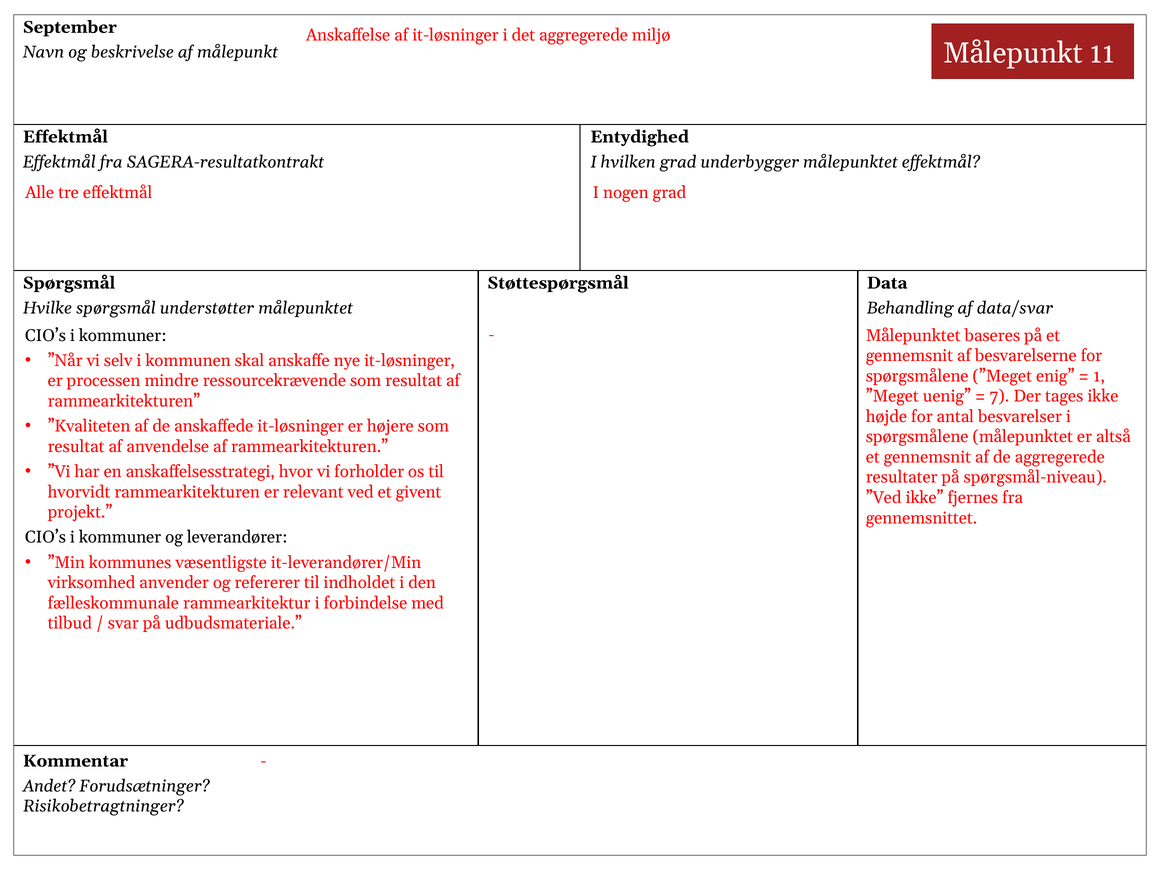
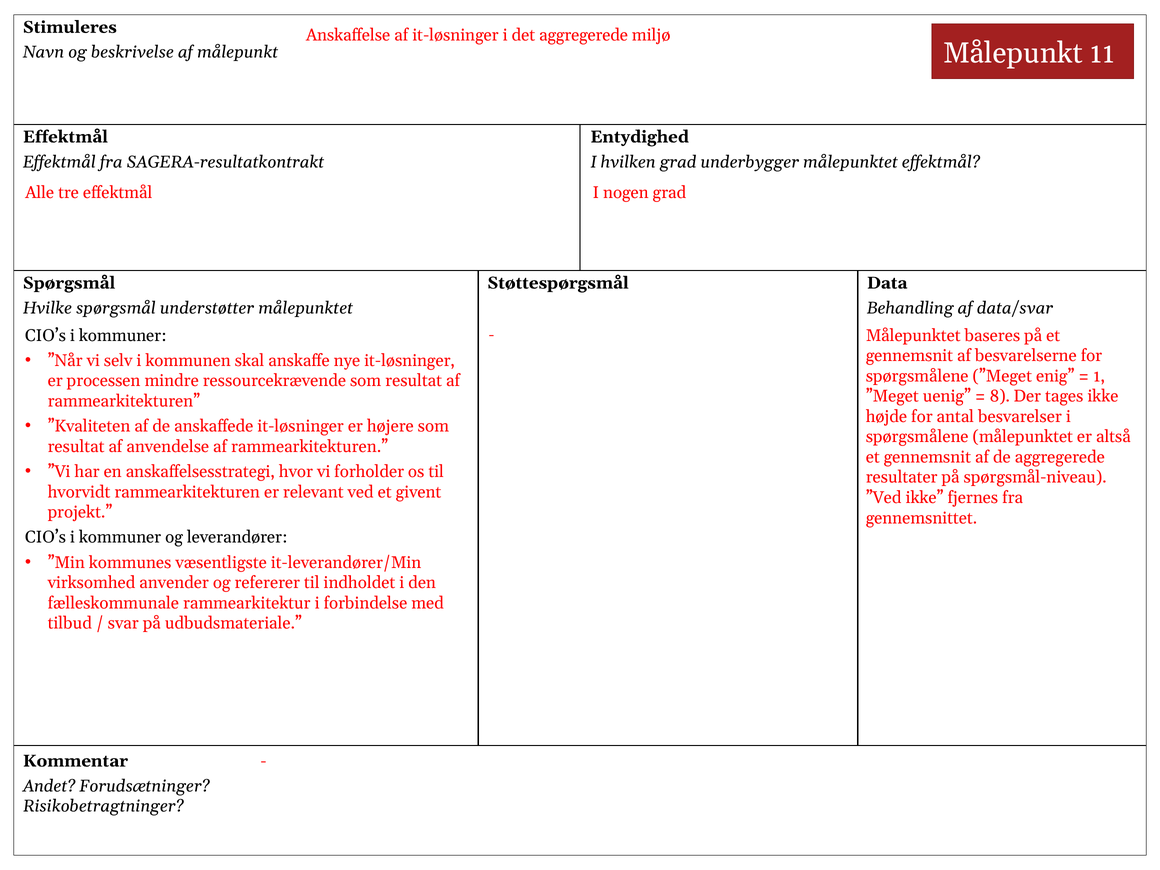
September: September -> Stimuleres (70, 27)
7: 7 -> 8 (1000, 396)
